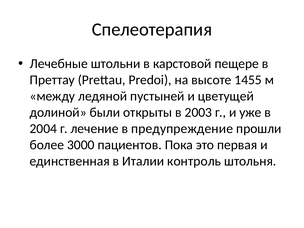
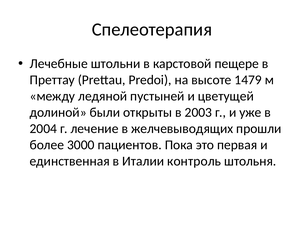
1455: 1455 -> 1479 (248, 80)
предупреждение: предупреждение -> желчевыводящих (182, 129)
